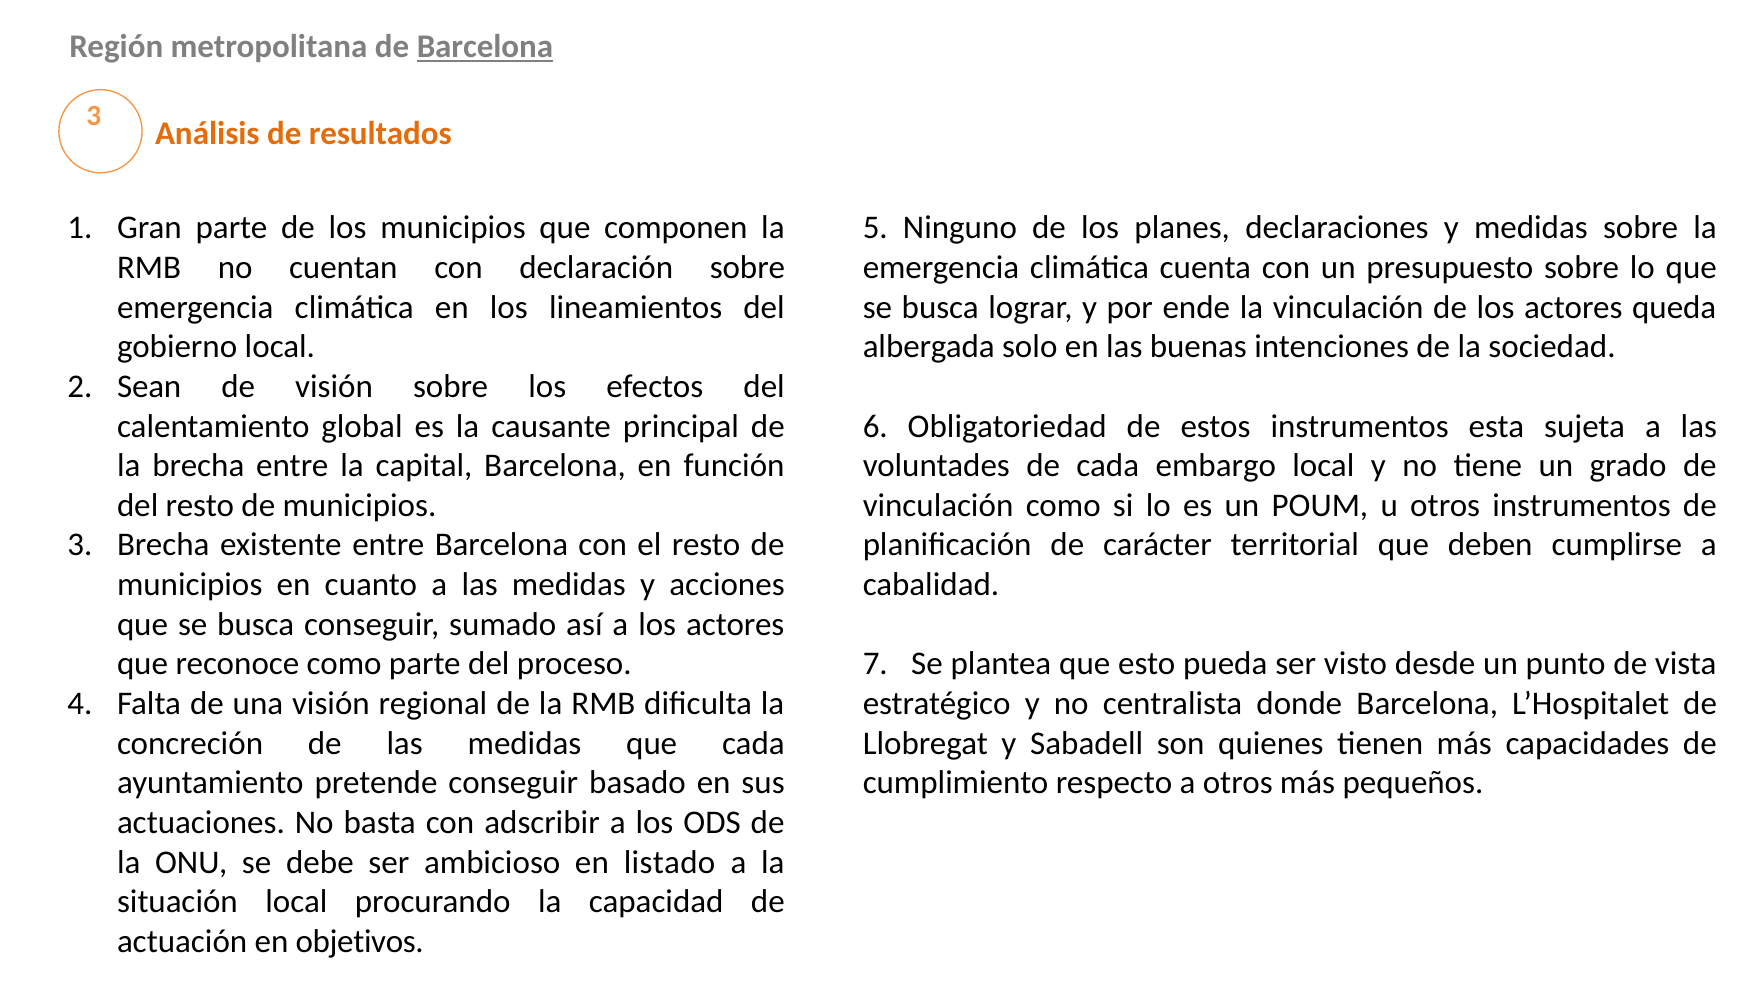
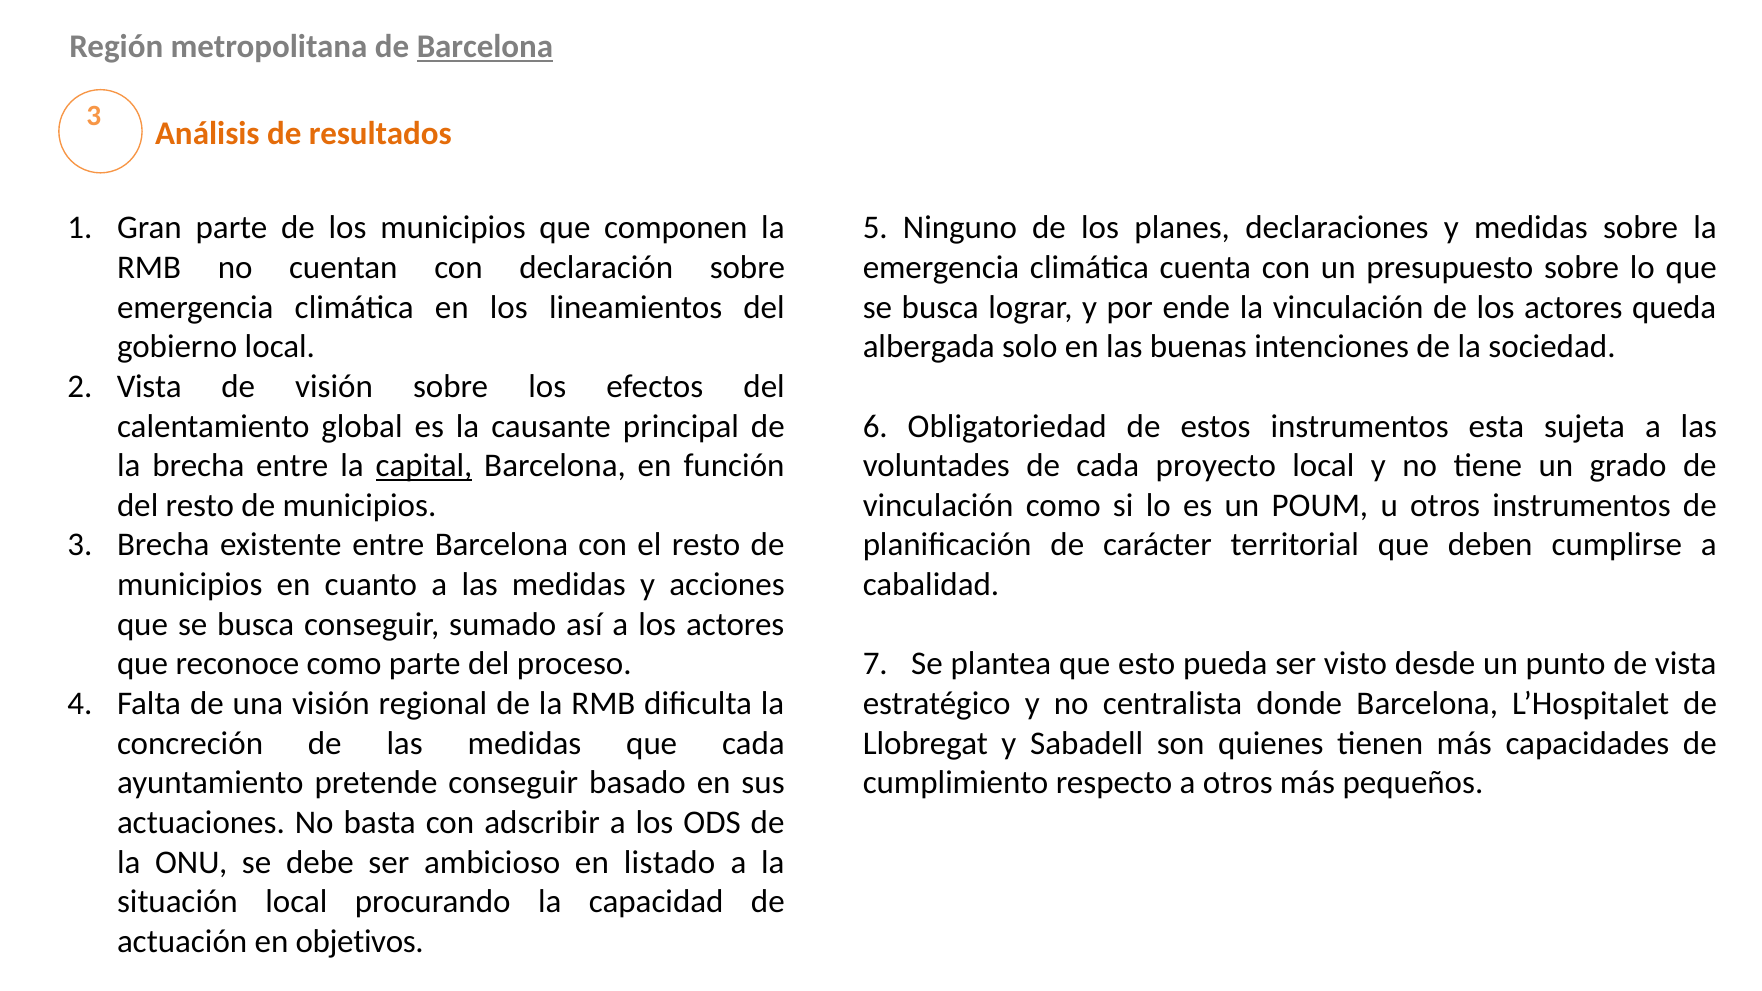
Sean: Sean -> Vista (149, 387)
capital underline: none -> present (424, 466)
embargo: embargo -> proyecto (1216, 466)
